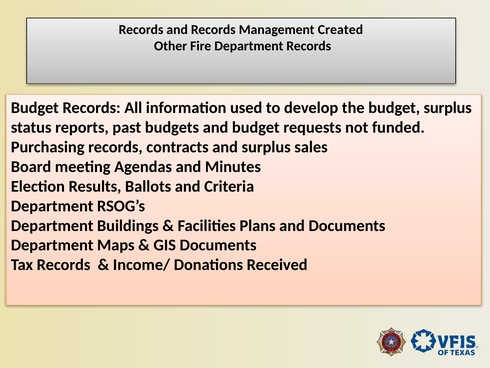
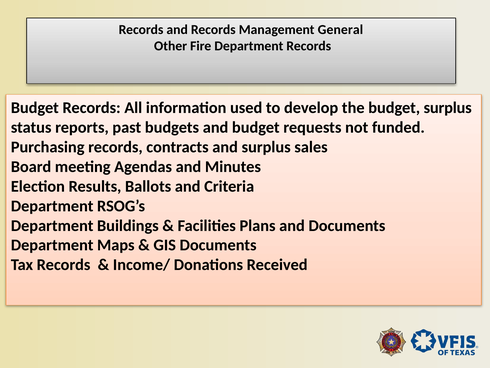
Created: Created -> General (340, 29)
